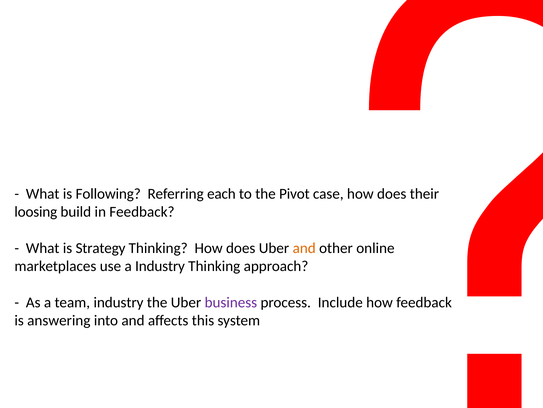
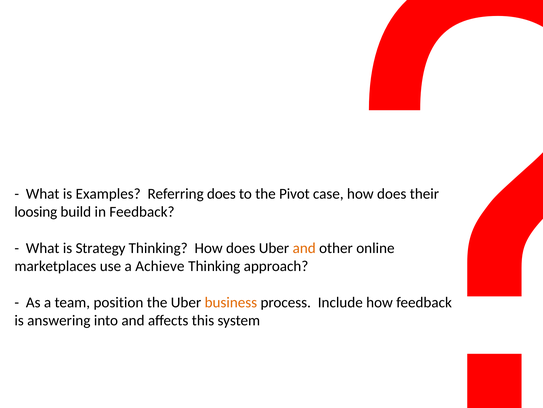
Following: Following -> Examples (108, 193)
Referring each: each -> does (221, 193)
a Industry: Industry -> Achieve (160, 266)
team industry: industry -> position (118, 302)
business colour: purple -> orange (231, 302)
